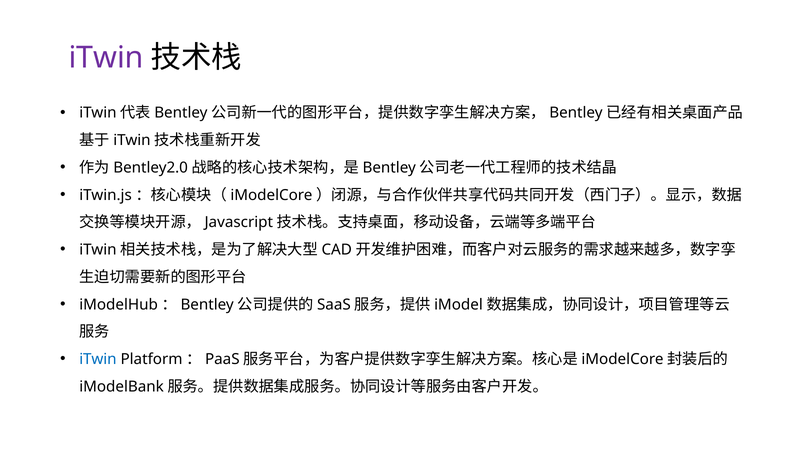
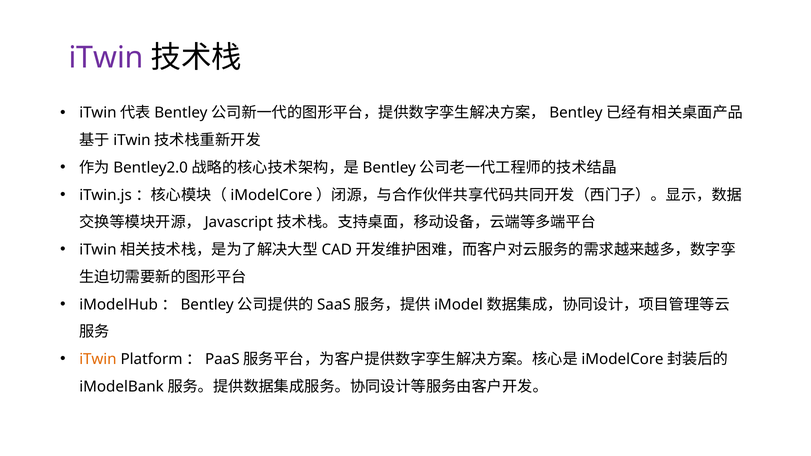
iTwin colour: blue -> orange (98, 359)
